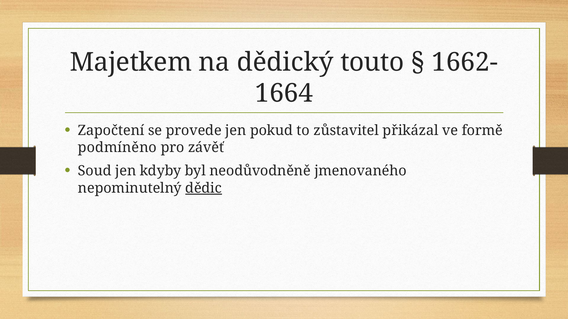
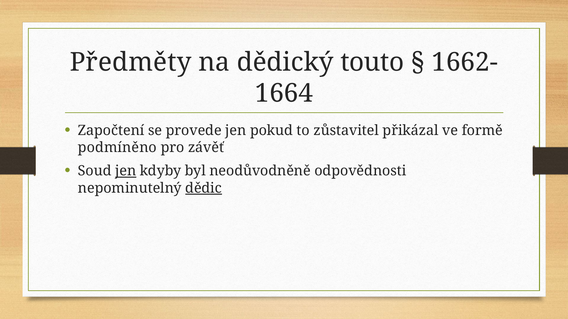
Majetkem: Majetkem -> Předměty (131, 62)
jen underline: none -> present (126, 171)
jmenovaného: jmenovaného -> odpovědnosti (360, 171)
